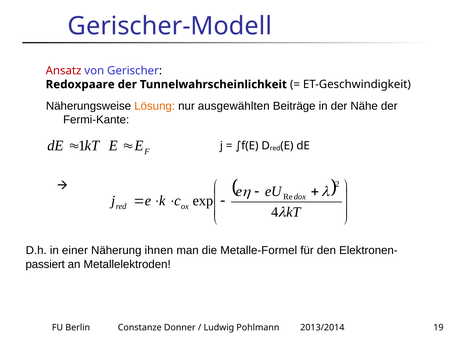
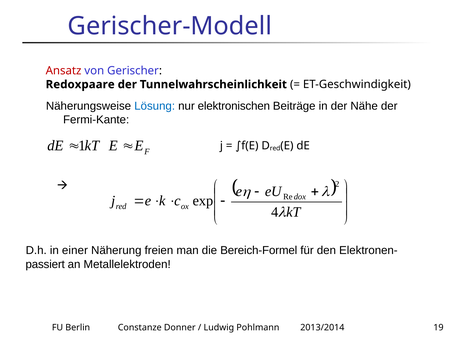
Lösung colour: orange -> blue (155, 106)
ausgewählten: ausgewählten -> elektronischen (234, 106)
ihnen: ihnen -> freien (159, 250)
Metalle-Formel: Metalle-Formel -> Bereich-Formel (259, 250)
